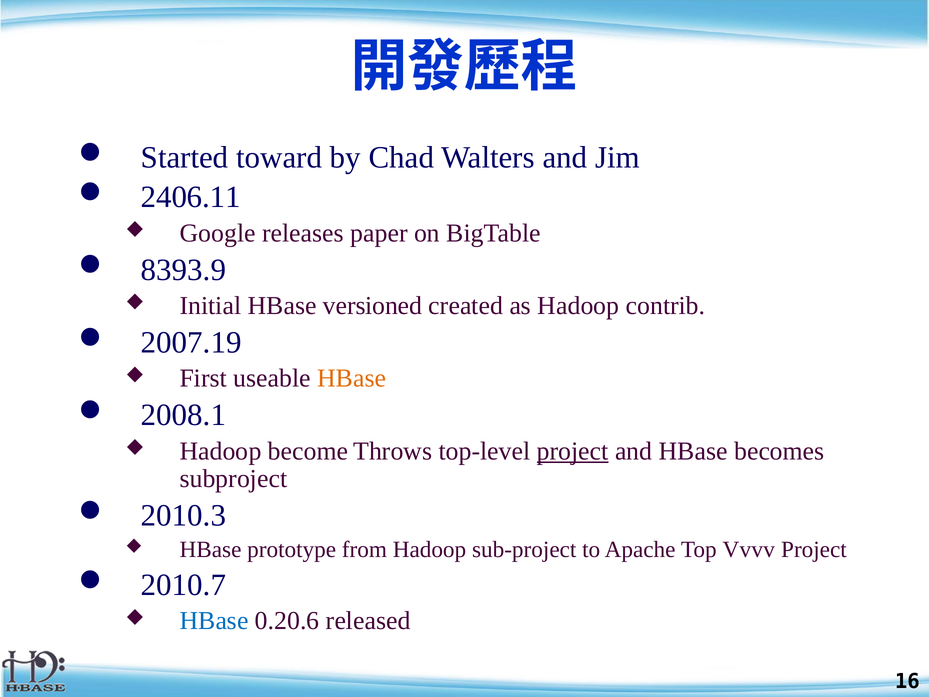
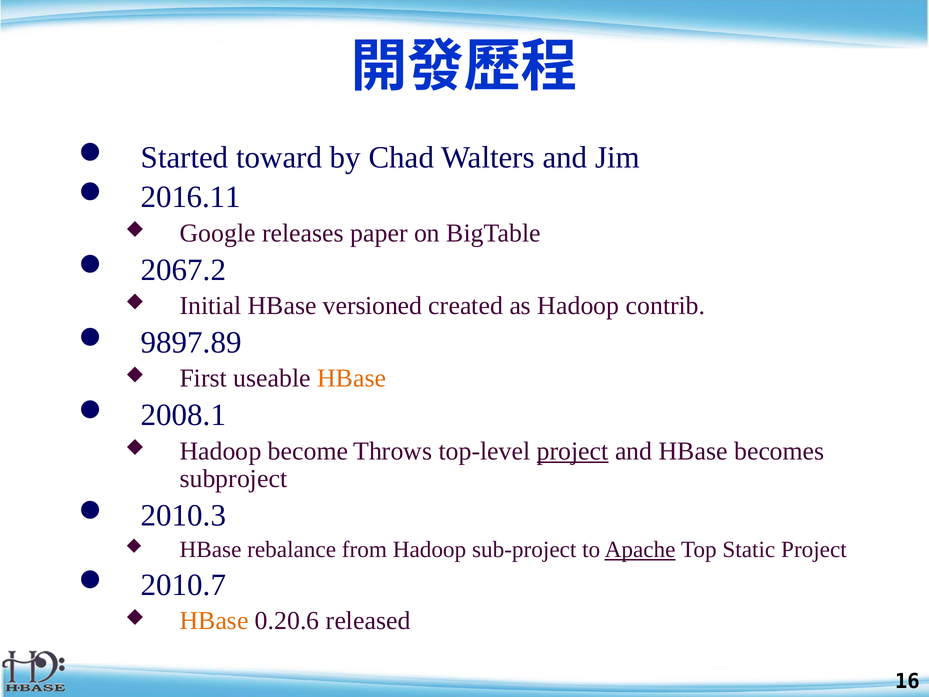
2406.11: 2406.11 -> 2016.11 (191, 197)
8393.9: 8393.9 -> 2067.2 (183, 270)
2007.19: 2007.19 -> 9897.89 (191, 342)
prototype: prototype -> rebalance (292, 549)
Apache underline: none -> present (640, 549)
Vvvv: Vvvv -> Static (749, 549)
HBase colour: blue -> orange (214, 621)
